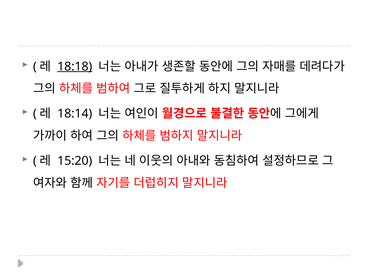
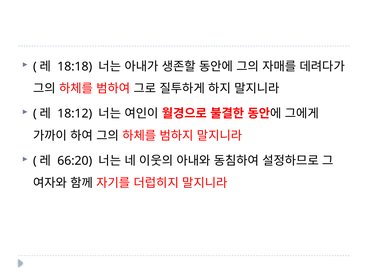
18:18 underline: present -> none (75, 66)
18:14: 18:14 -> 18:12 (75, 114)
15:20: 15:20 -> 66:20 (75, 161)
